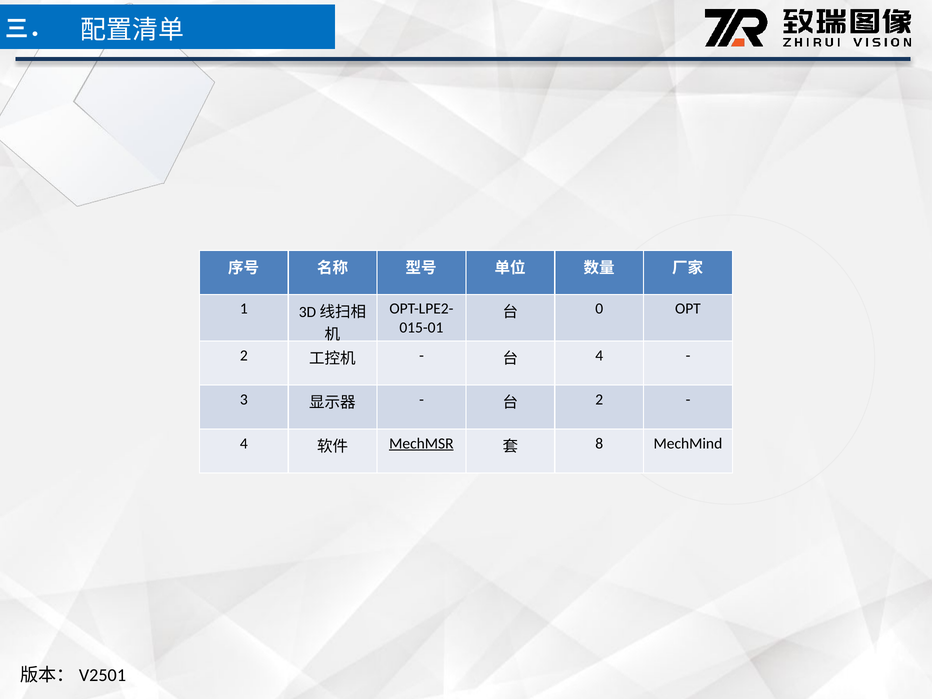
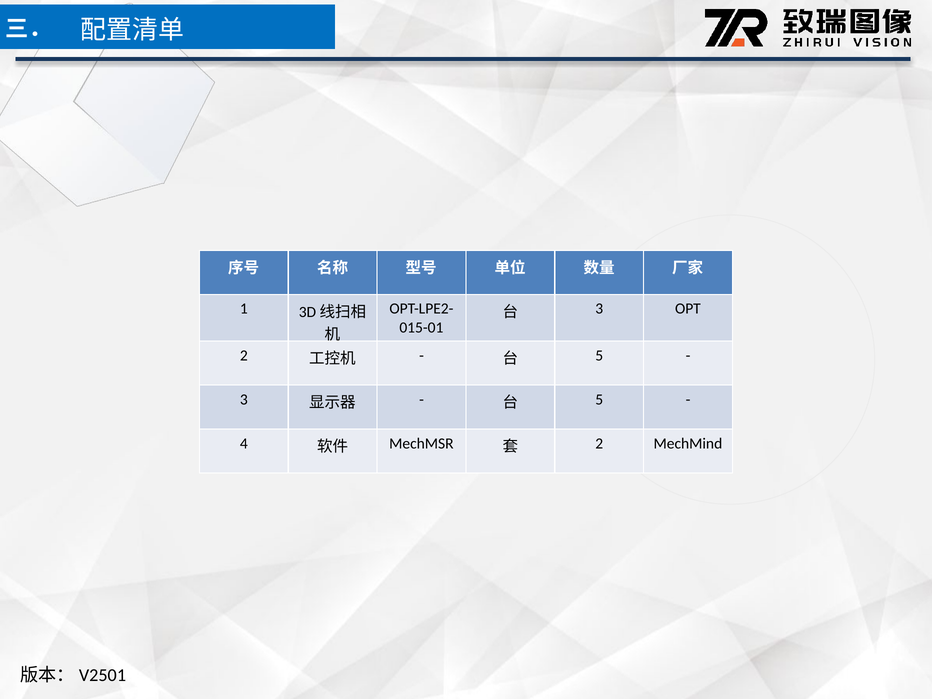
0: 0 -> 3 (599, 309)
4: 4 -> 5 (599, 355)
2: 2 -> 5 (599, 399)
MechMSR underline: present -> none (421, 443)
8: 8 -> 2 (599, 443)
